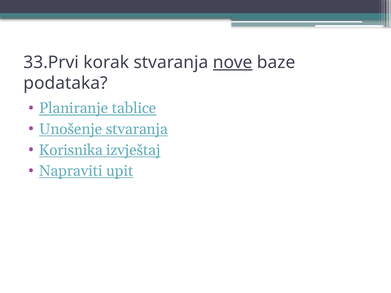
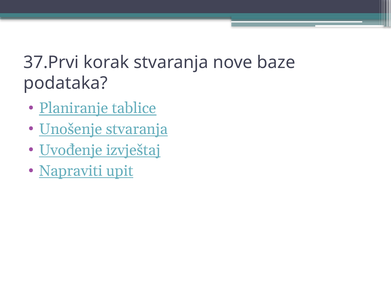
33.Prvi: 33.Prvi -> 37.Prvi (51, 62)
nove underline: present -> none (233, 62)
Korisnika: Korisnika -> Uvođenje (71, 150)
